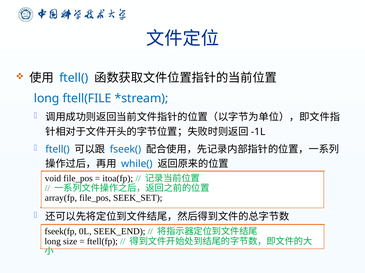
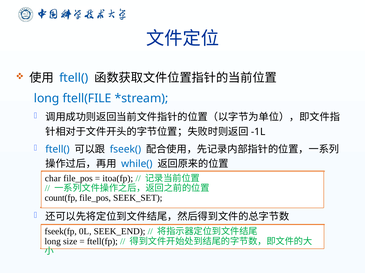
void: void -> char (53, 179)
array(fp: array(fp -> count(fp (61, 198)
